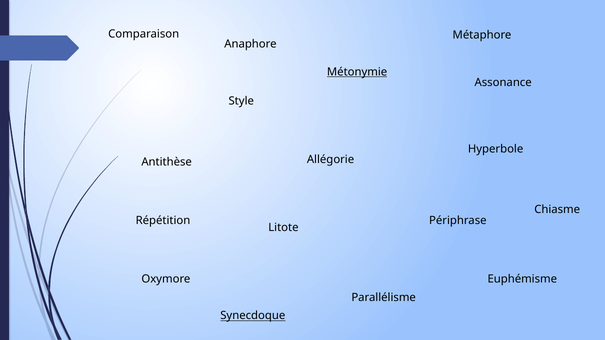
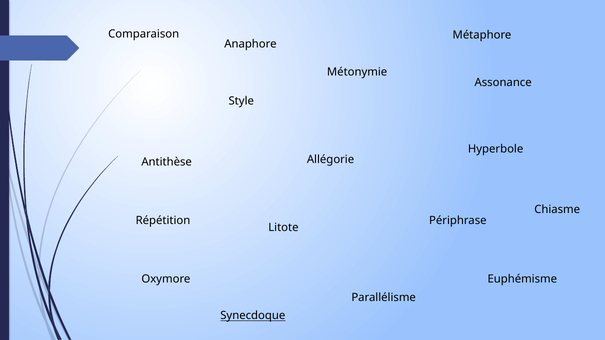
Métonymie underline: present -> none (357, 72)
